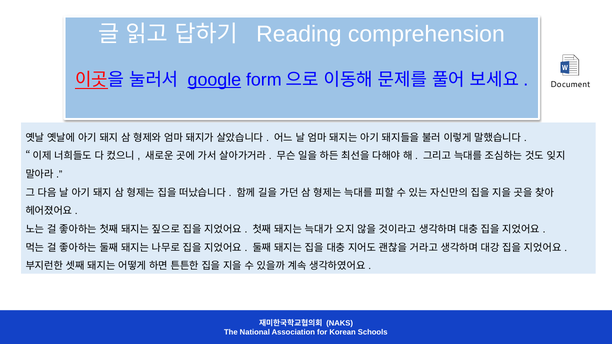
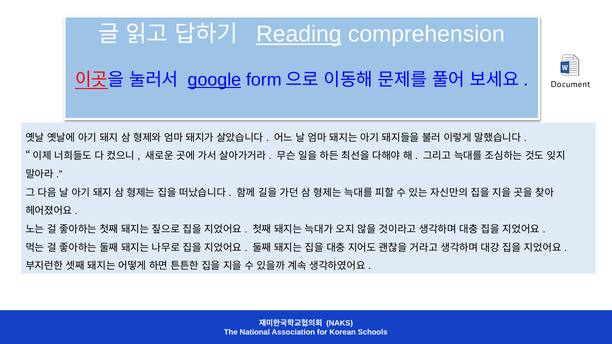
Reading underline: none -> present (299, 34)
